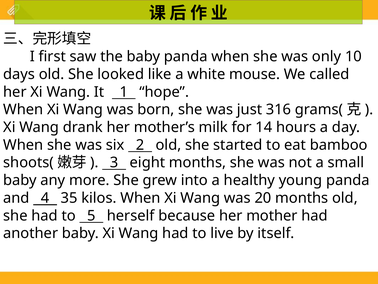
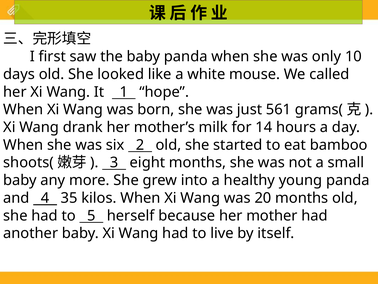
316: 316 -> 561 (279, 109)
